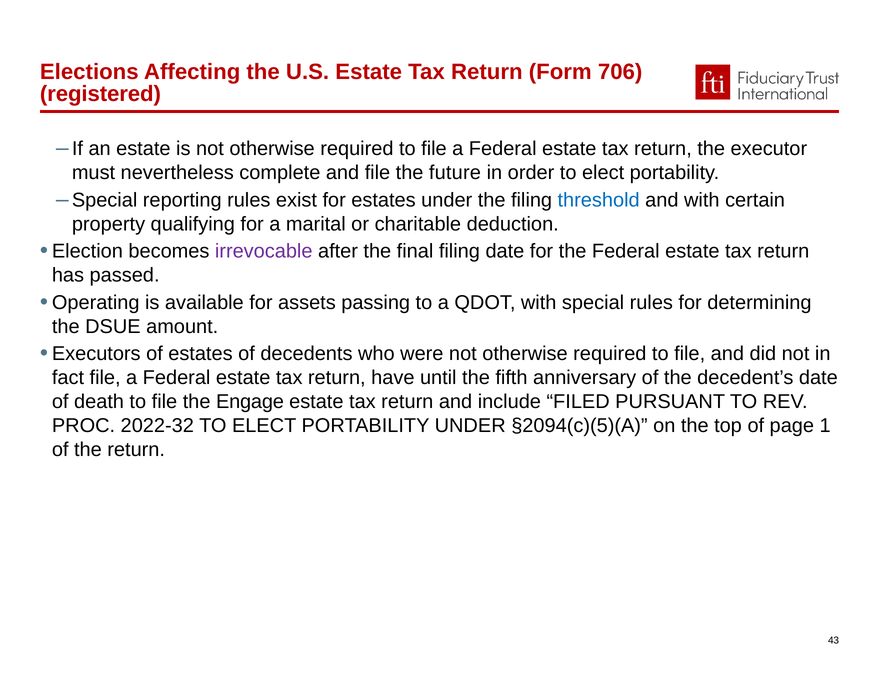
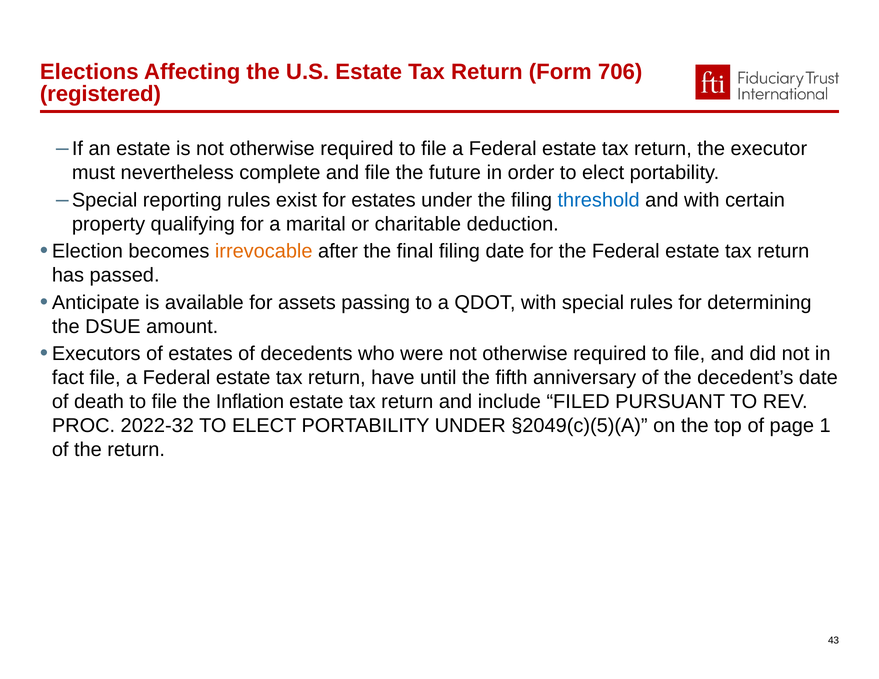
irrevocable colour: purple -> orange (264, 251)
Operating: Operating -> Anticipate (96, 303)
Engage: Engage -> Inflation (250, 402)
§2094(c)(5)(A: §2094(c)(5)(A -> §2049(c)(5)(A (579, 426)
